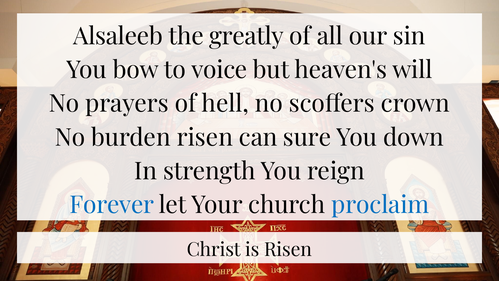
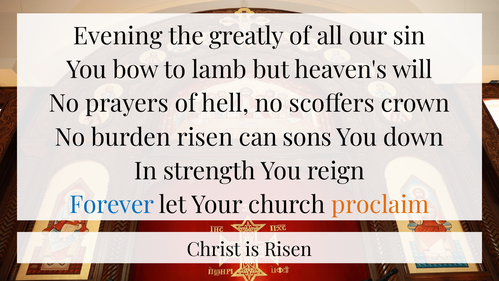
Alsaleeb: Alsaleeb -> Evening (118, 36)
voice: voice -> lamb (219, 70)
sure: sure -> sons (307, 137)
proclaim colour: blue -> orange (380, 205)
